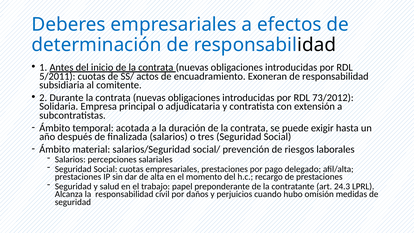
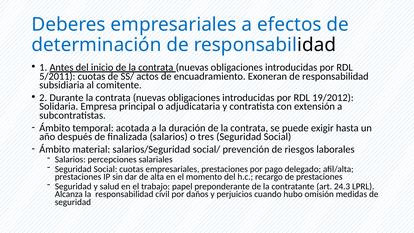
73/2012: 73/2012 -> 19/2012 (333, 98)
